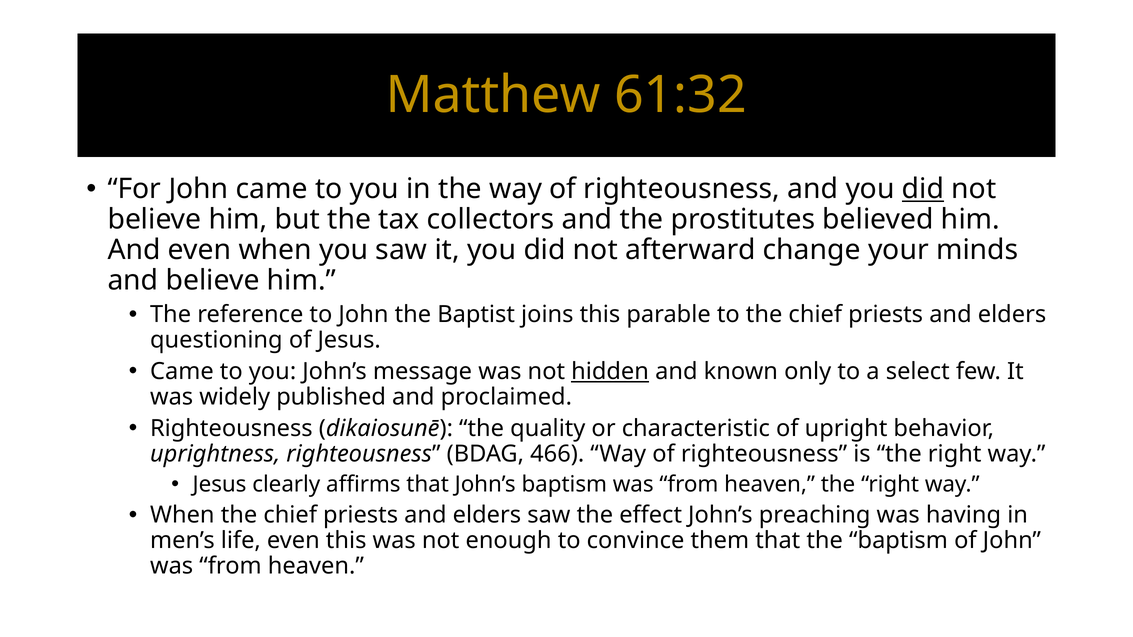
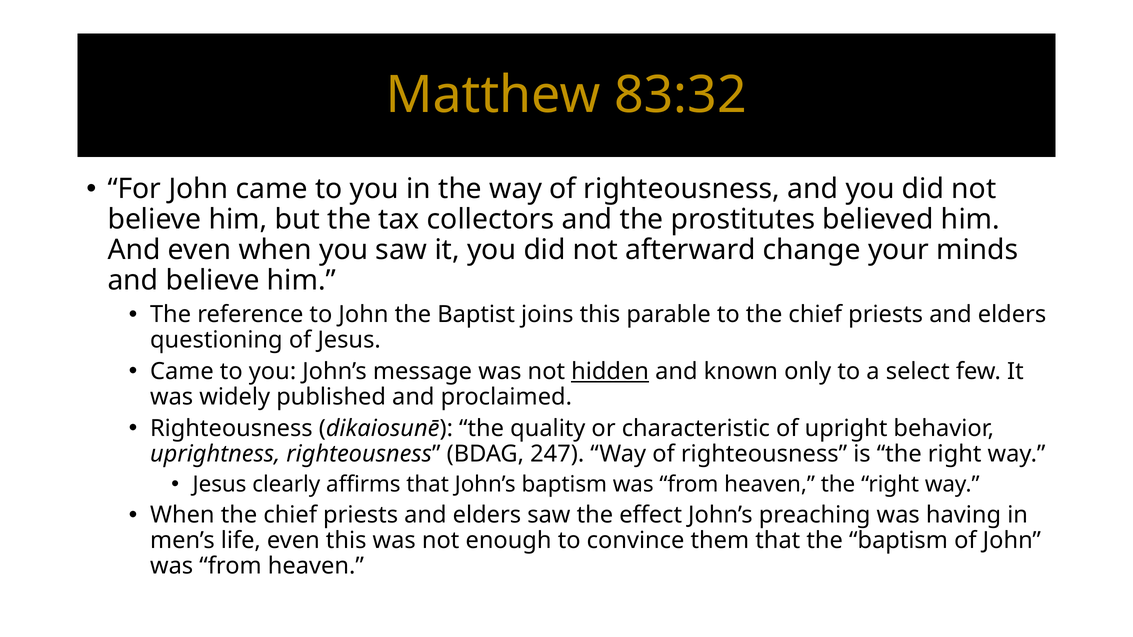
61:32: 61:32 -> 83:32 (680, 95)
did underline: present -> none (923, 189)
466: 466 -> 247 (557, 454)
